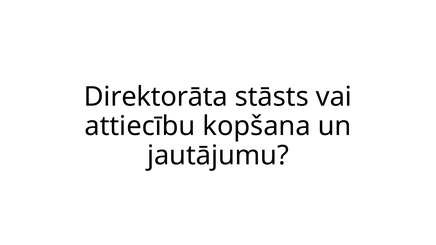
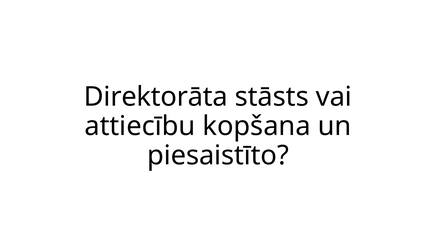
jautājumu: jautājumu -> piesaistīto (218, 156)
